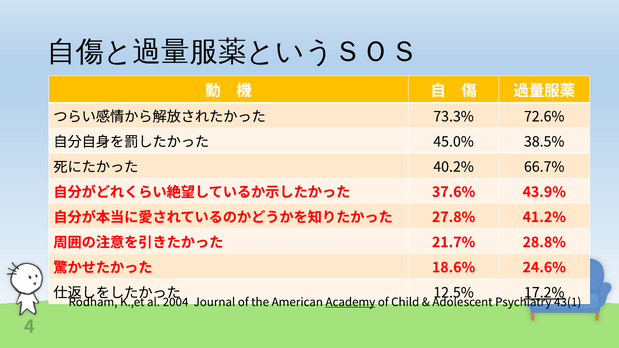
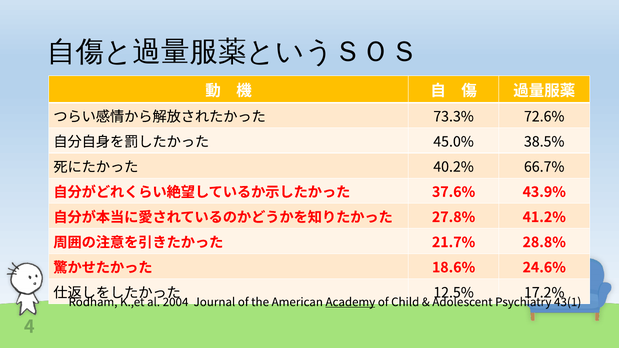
17.2% underline: present -> none (544, 293)
